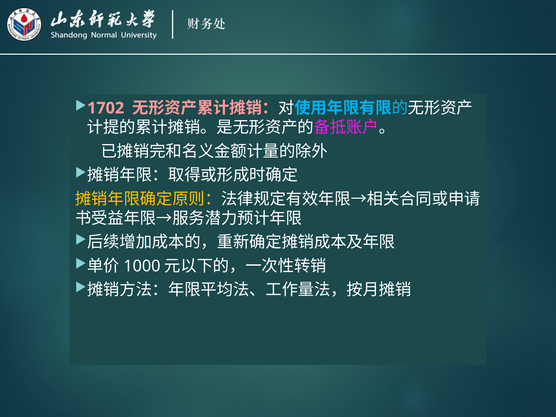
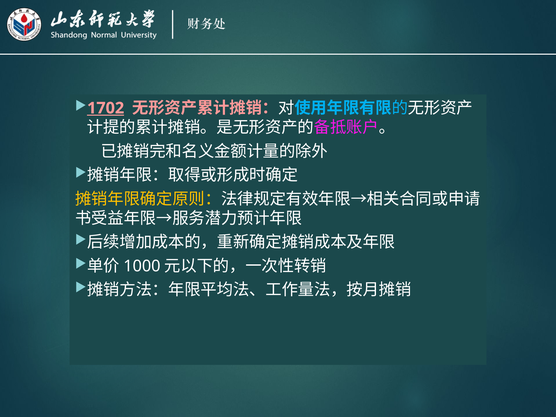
1702 underline: none -> present (106, 108)
